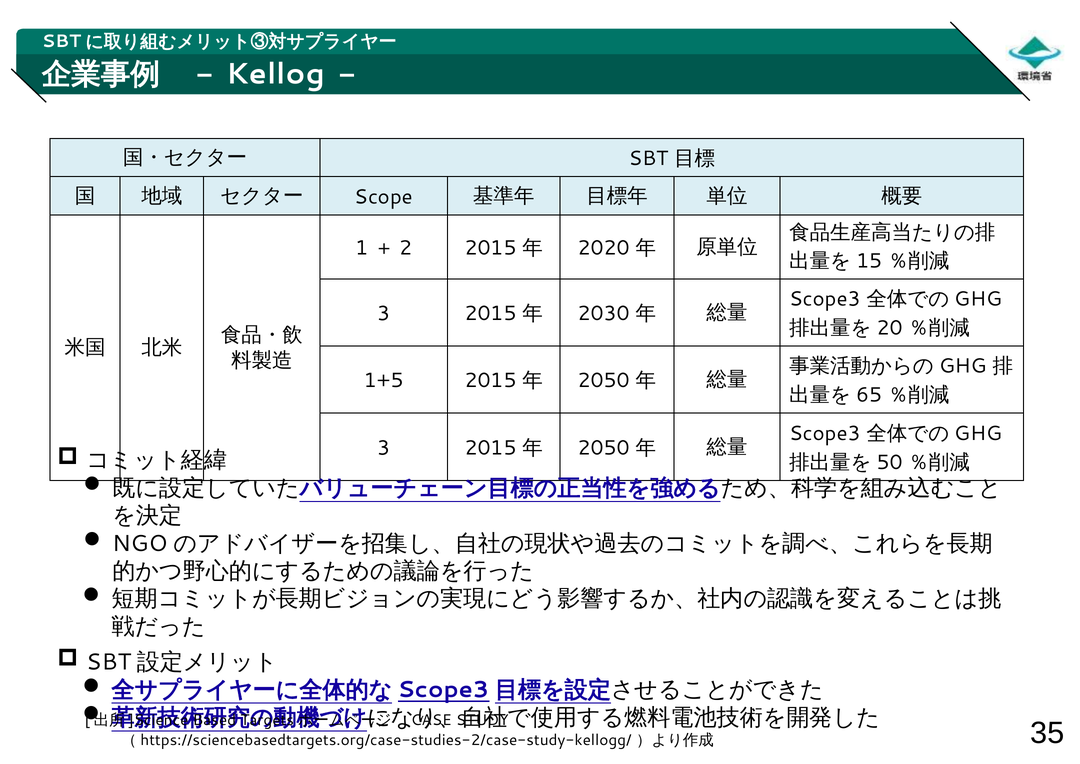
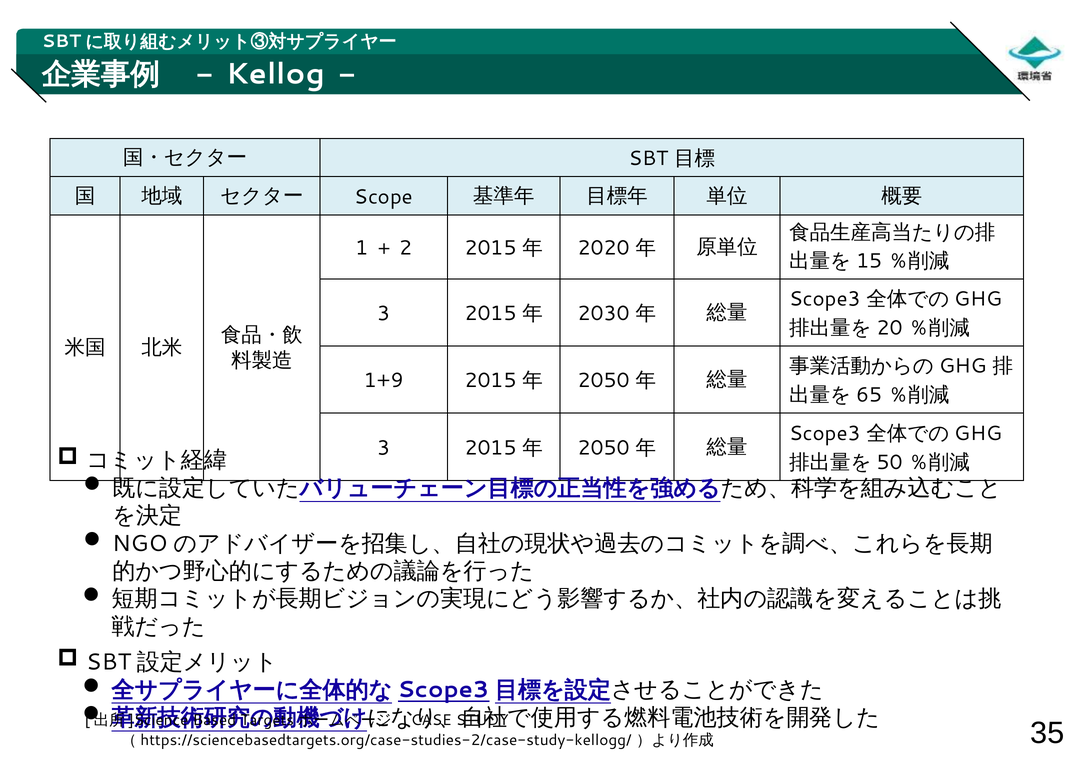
1+5: 1+5 -> 1+9 (384, 380)
